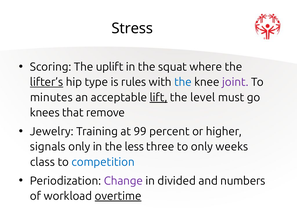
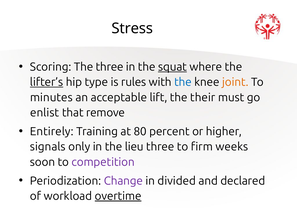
The uplift: uplift -> three (110, 67)
squat underline: none -> present (172, 67)
joint colour: purple -> orange (235, 82)
lift underline: present -> none (158, 97)
level: level -> their (203, 97)
knees: knees -> enlist (45, 113)
Jewelry: Jewelry -> Entirely (52, 131)
99: 99 -> 80 (140, 131)
less: less -> lieu (134, 147)
to only: only -> firm (202, 147)
class: class -> soon (43, 162)
competition colour: blue -> purple (103, 162)
numbers: numbers -> declared (243, 181)
